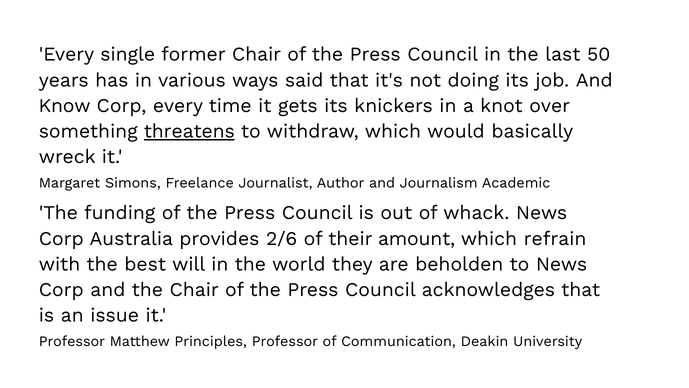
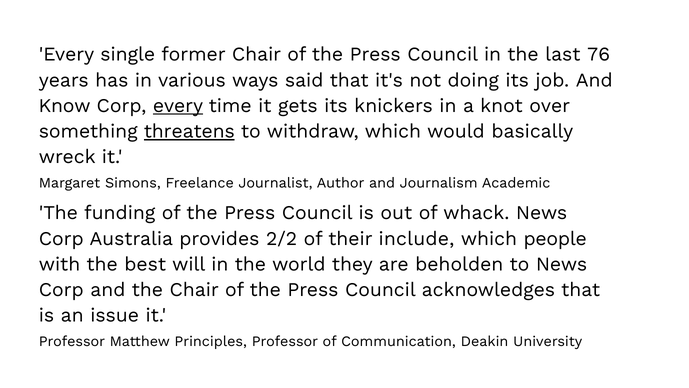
50: 50 -> 76 (599, 54)
every underline: none -> present (178, 106)
2/6: 2/6 -> 2/2 (282, 238)
amount: amount -> include (416, 238)
refrain: refrain -> people (555, 238)
